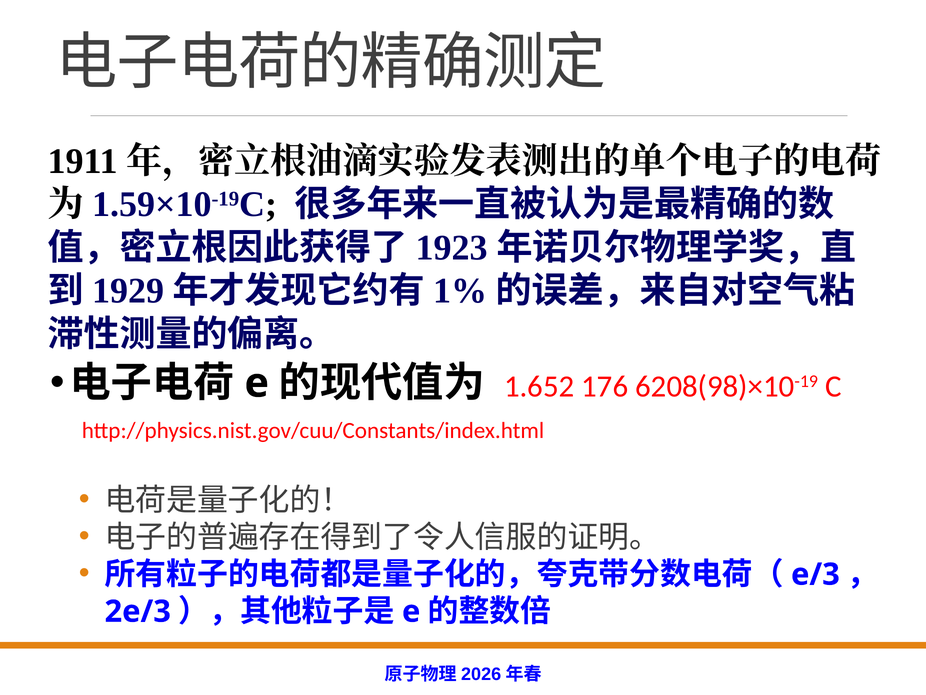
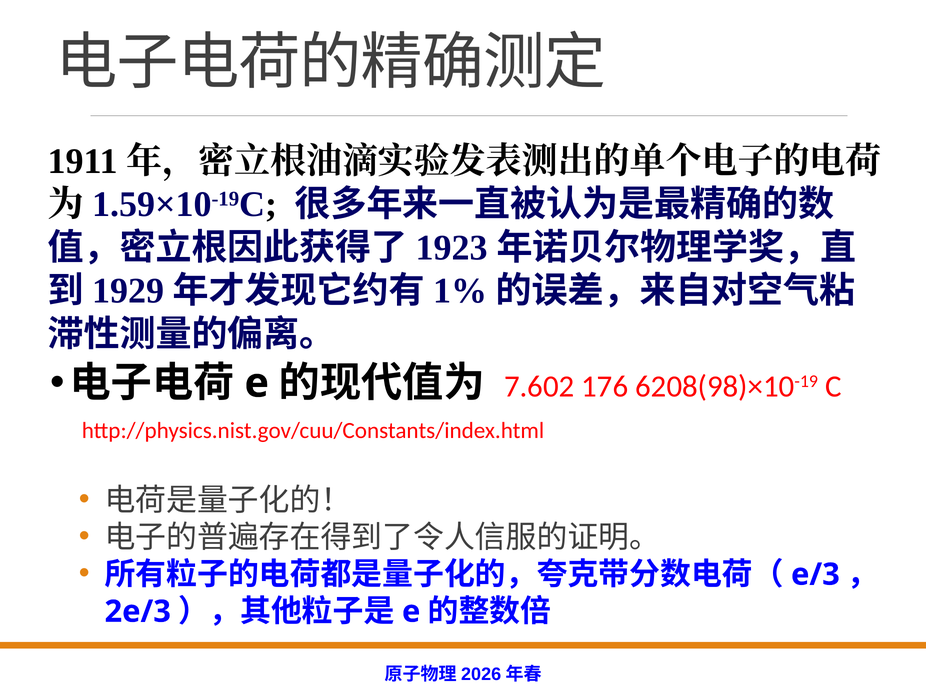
1.652: 1.652 -> 7.602 (539, 386)
